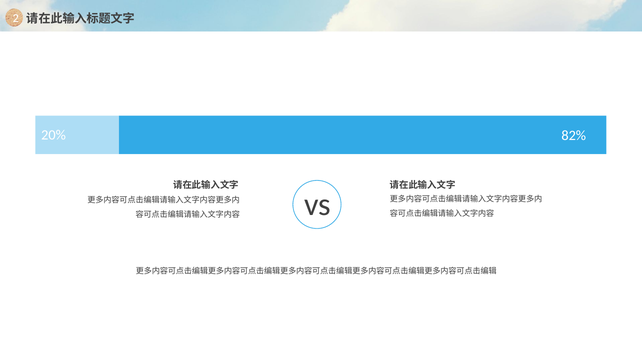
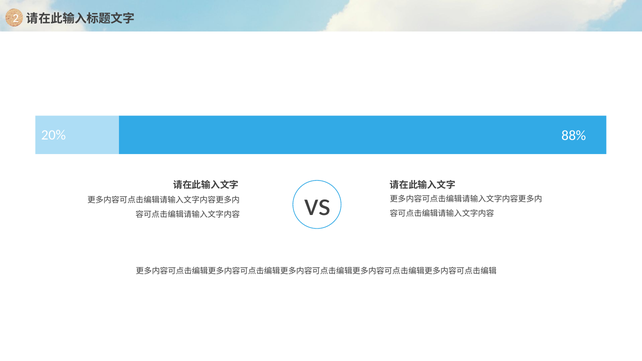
82%: 82% -> 88% (574, 136)
